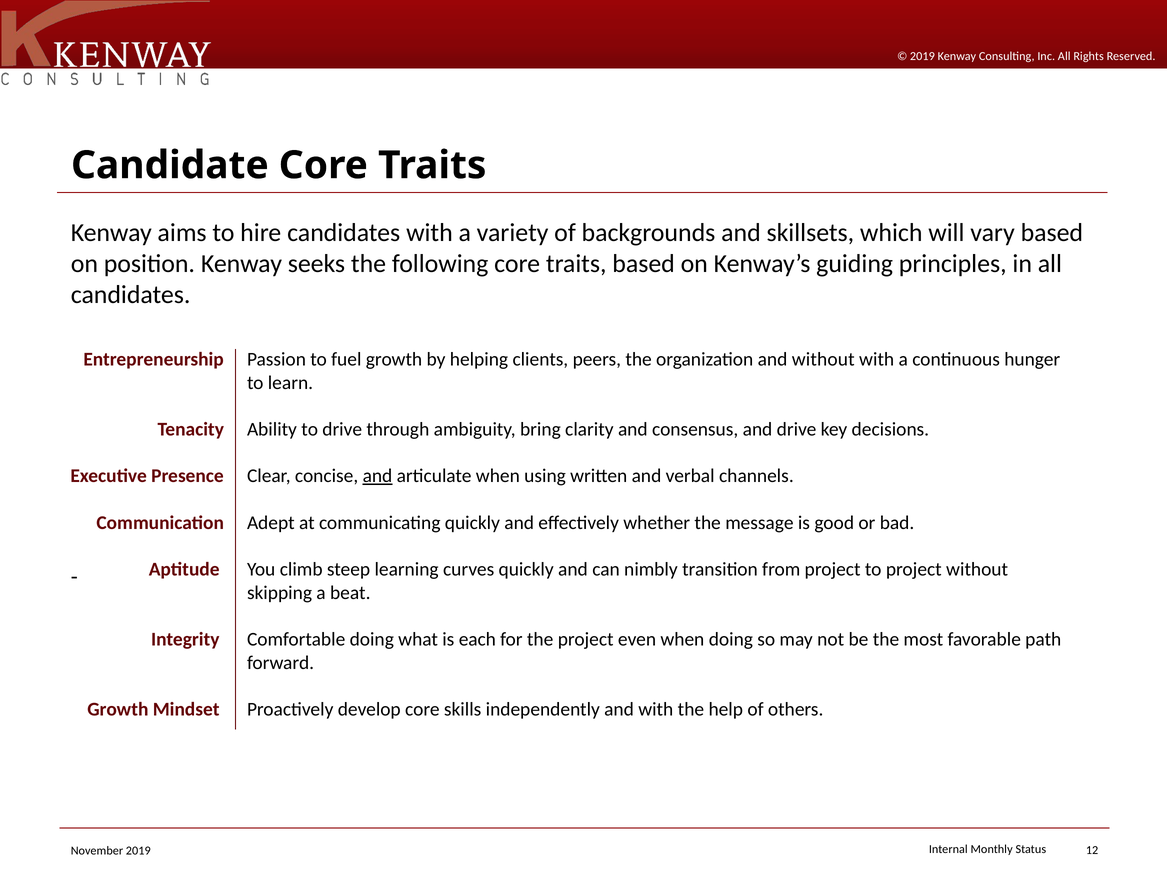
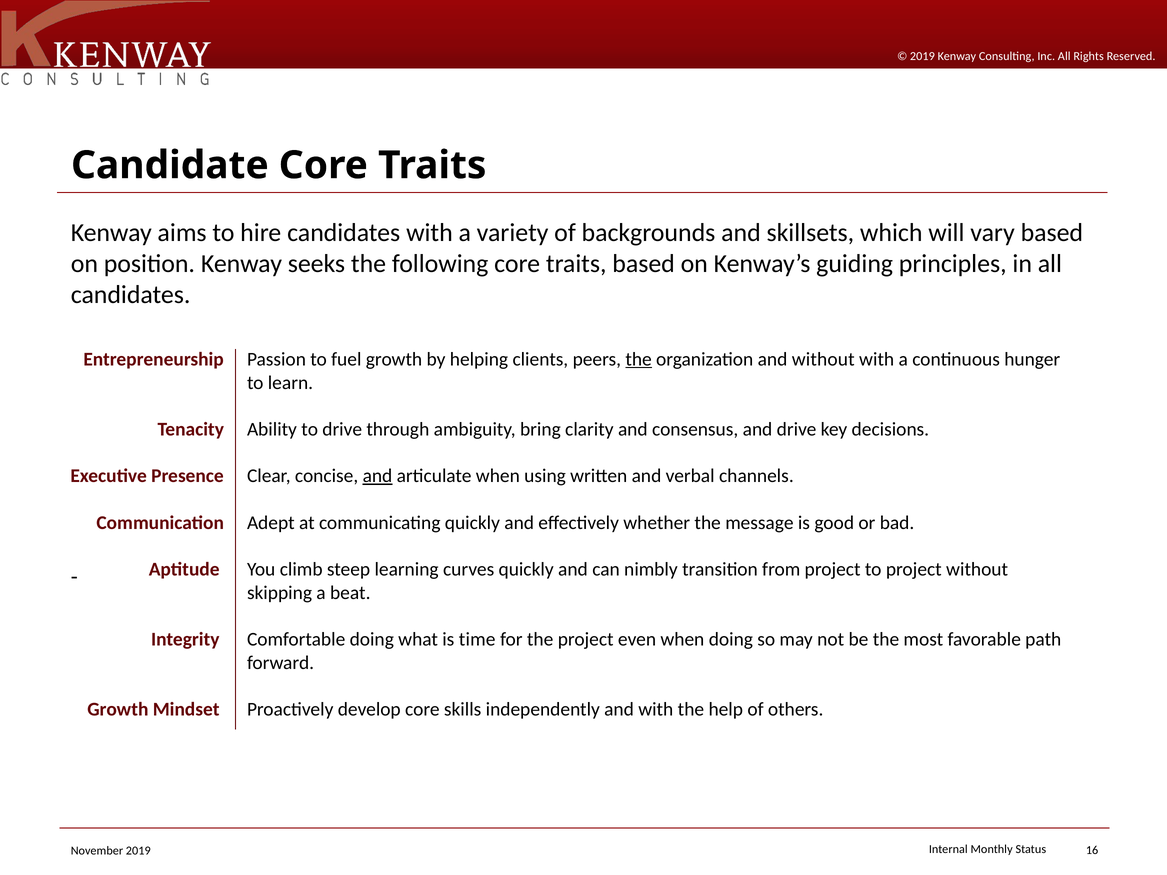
the underline: none -> present (639, 359)
each: each -> time (477, 639)
12: 12 -> 16 (1092, 850)
